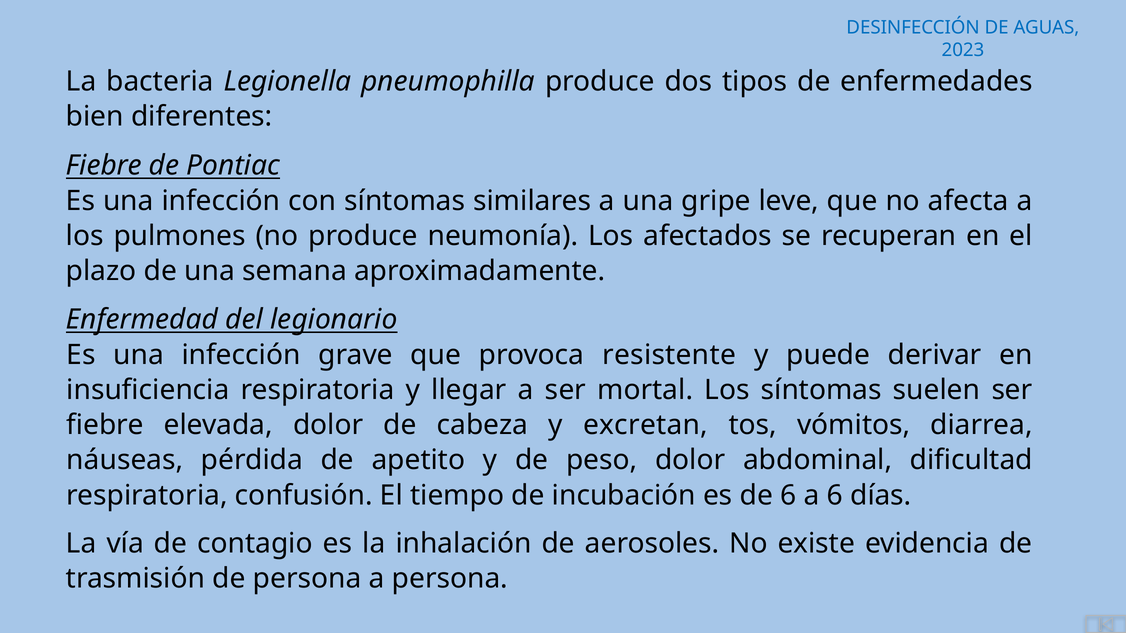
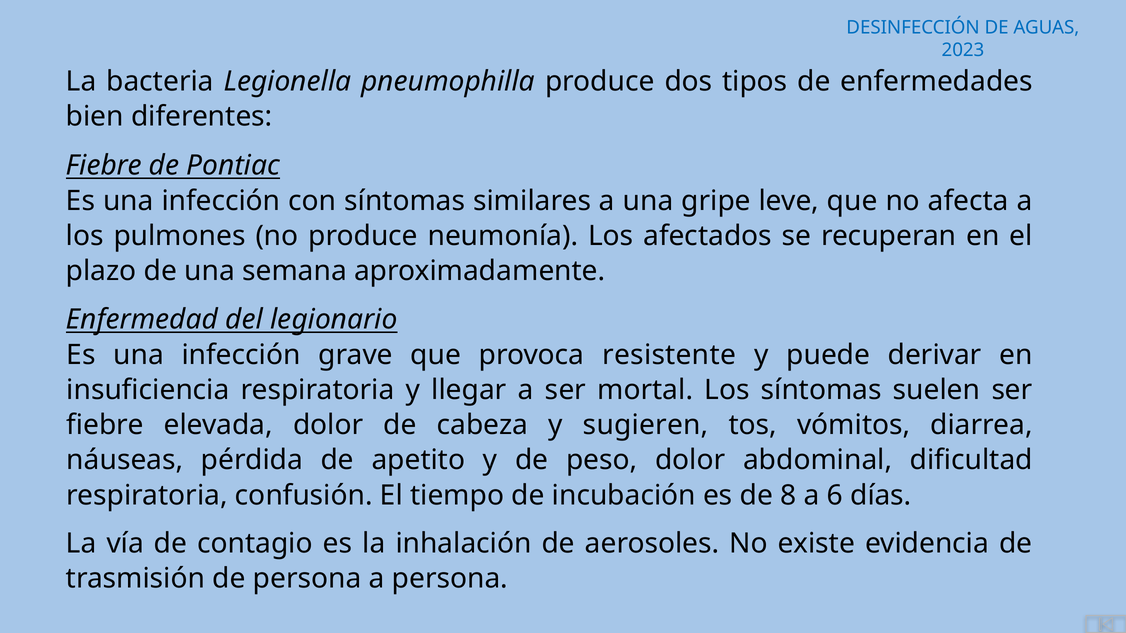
excretan: excretan -> sugieren (646, 425)
de 6: 6 -> 8 (788, 496)
